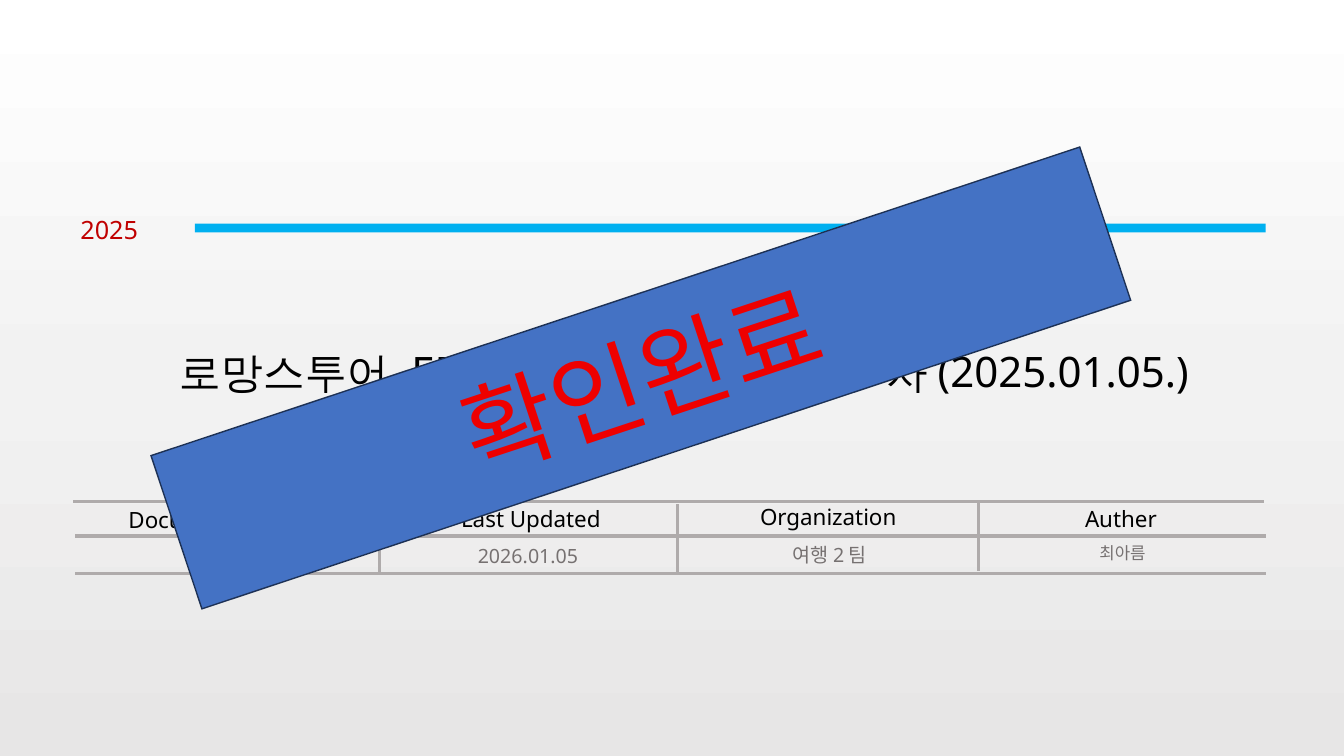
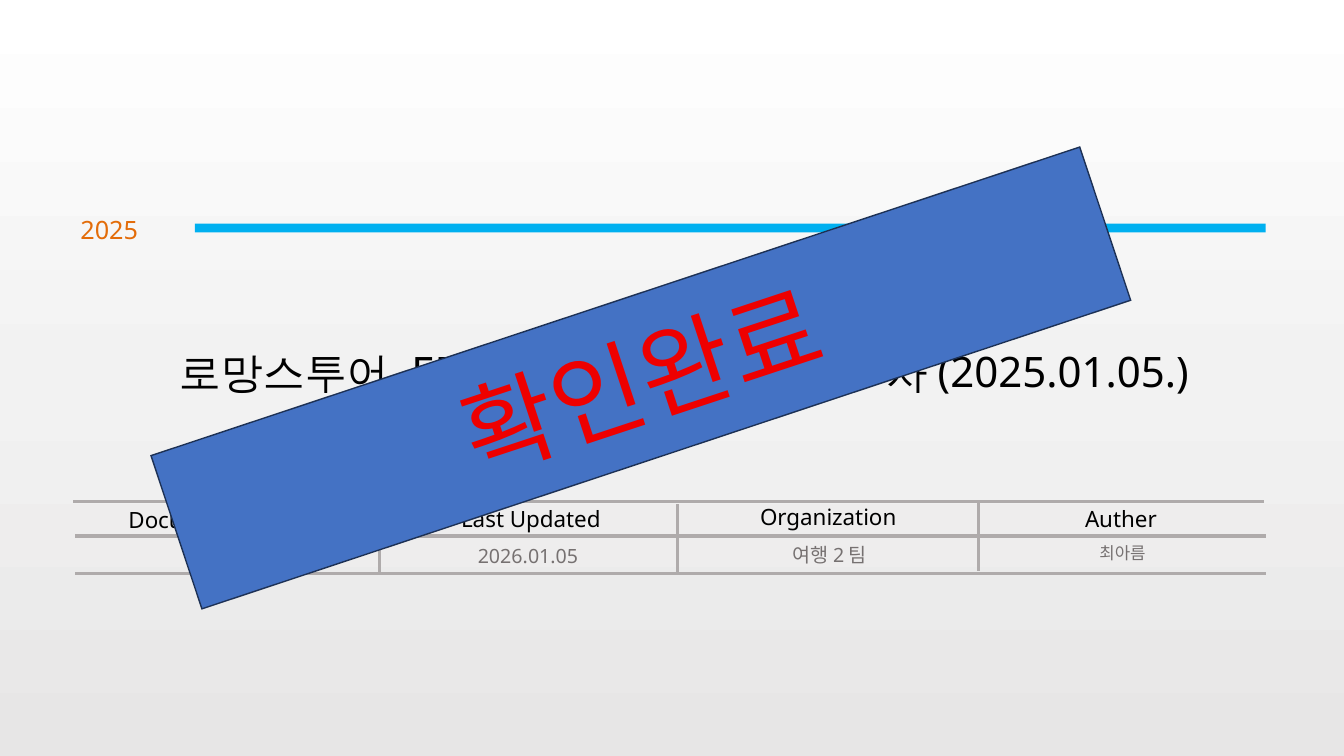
2025 colour: red -> orange (109, 232)
